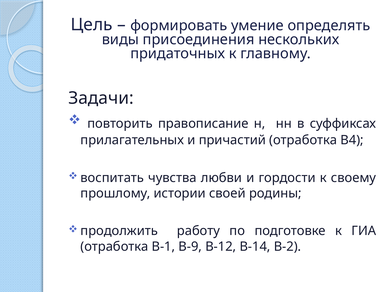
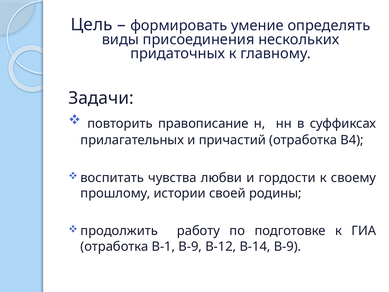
В-14 В-2: В-2 -> В-9 (287, 246)
